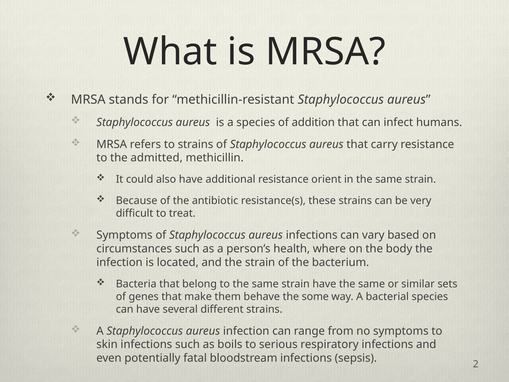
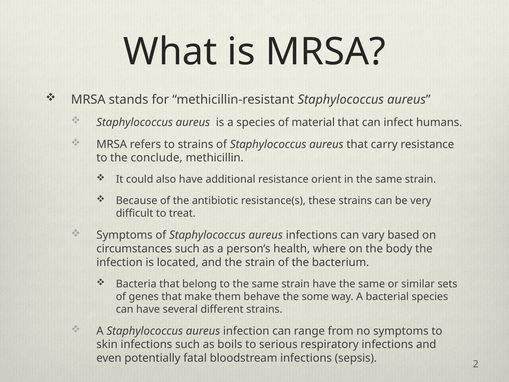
addition: addition -> material (313, 122)
admitted: admitted -> conclude (157, 158)
